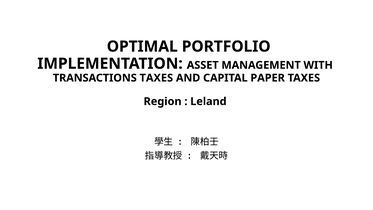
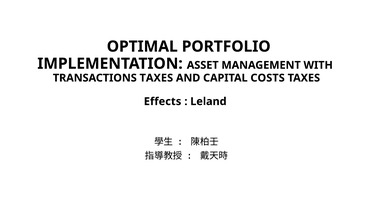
PAPER: PAPER -> COSTS (268, 78)
Region: Region -> Effects (163, 101)
